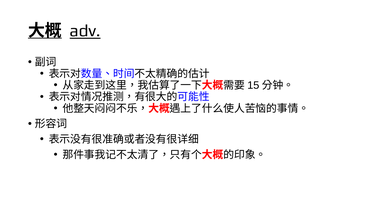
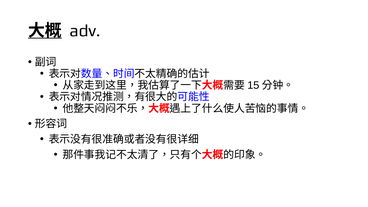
adv underline: present -> none (85, 31)
